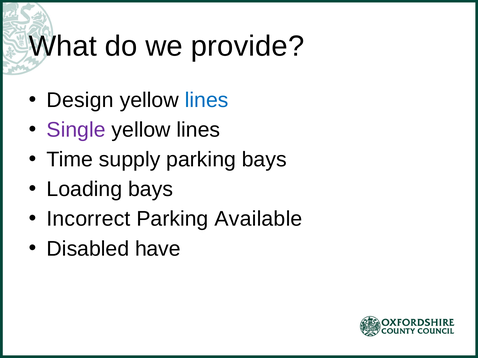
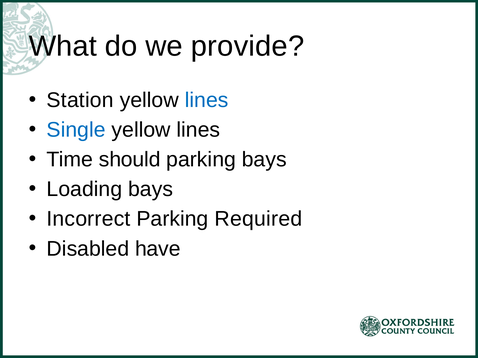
Design: Design -> Station (80, 100)
Single colour: purple -> blue (76, 130)
supply: supply -> should (130, 160)
Available: Available -> Required (258, 219)
